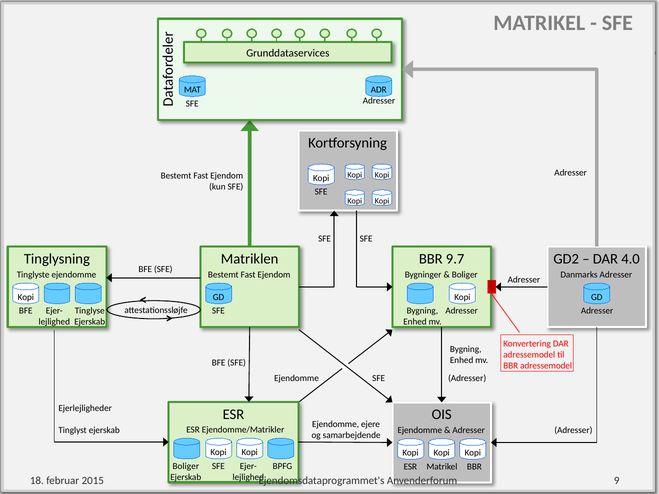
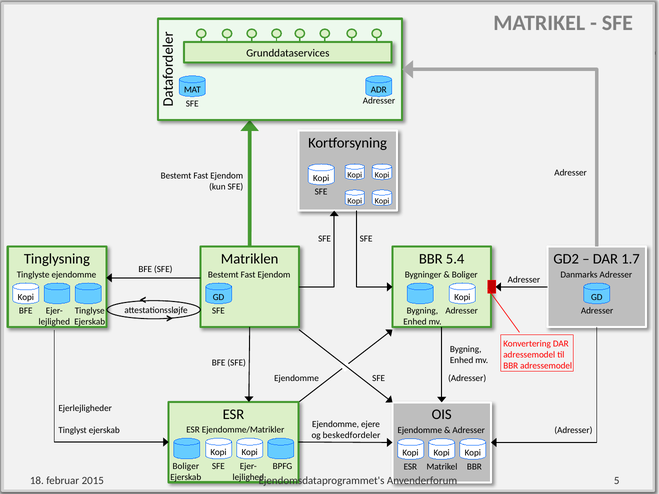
9.7: 9.7 -> 5.4 (455, 259)
4.0: 4.0 -> 1.7 (631, 259)
samarbejdende: samarbejdende -> beskedfordeler (352, 436)
9: 9 -> 5 (617, 481)
